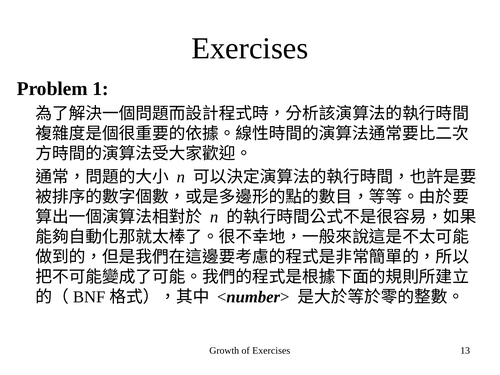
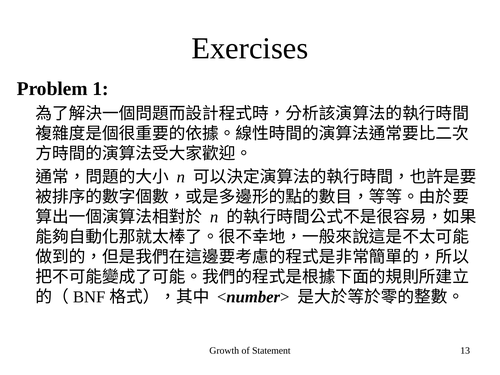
of Exercises: Exercises -> Statement (271, 351)
